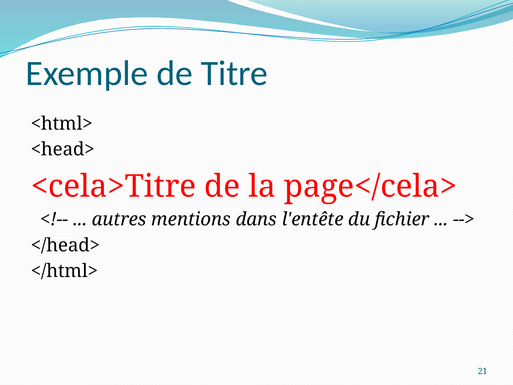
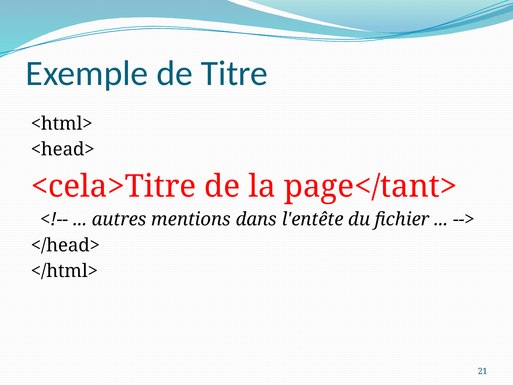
page</cela>: page</cela> -> page</tant> (371, 186)
